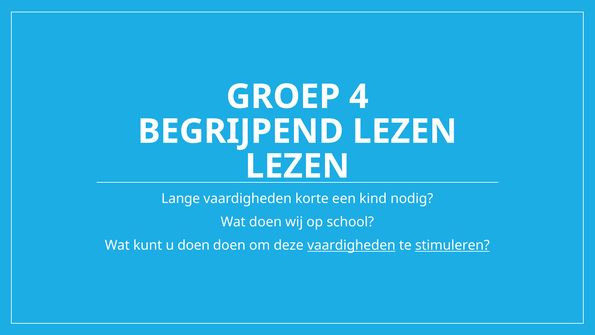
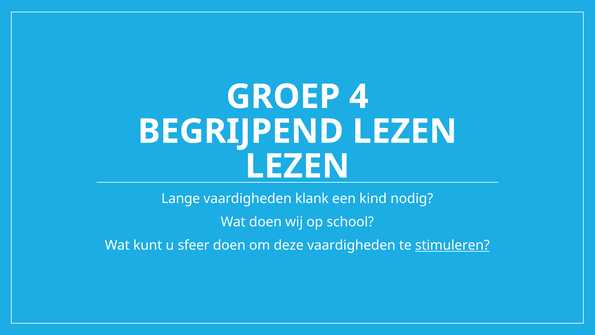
korte: korte -> klank (312, 198)
u doen: doen -> sfeer (194, 245)
vaardigheden underline: present -> none (351, 245)
